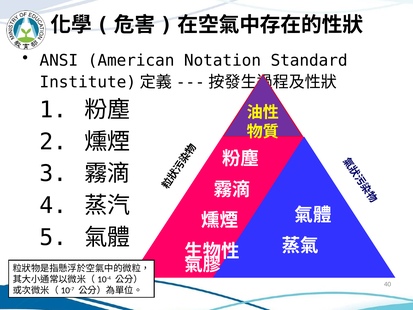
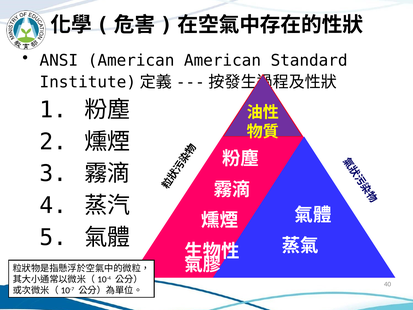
American Notation: Notation -> American (222, 61)
